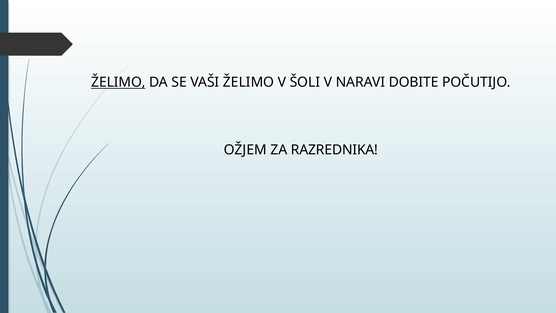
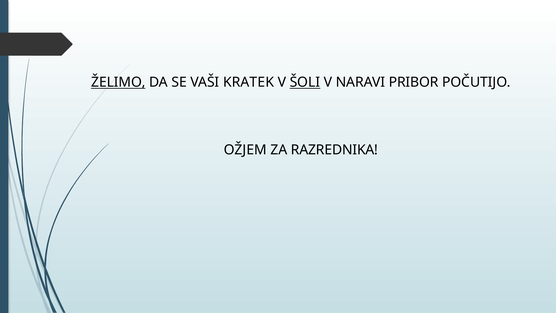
VAŠI ŽELIMO: ŽELIMO -> KRATEK (249, 82)
ŠOLI underline: none -> present (305, 82)
DOBITE: DOBITE -> PRIBOR (414, 82)
